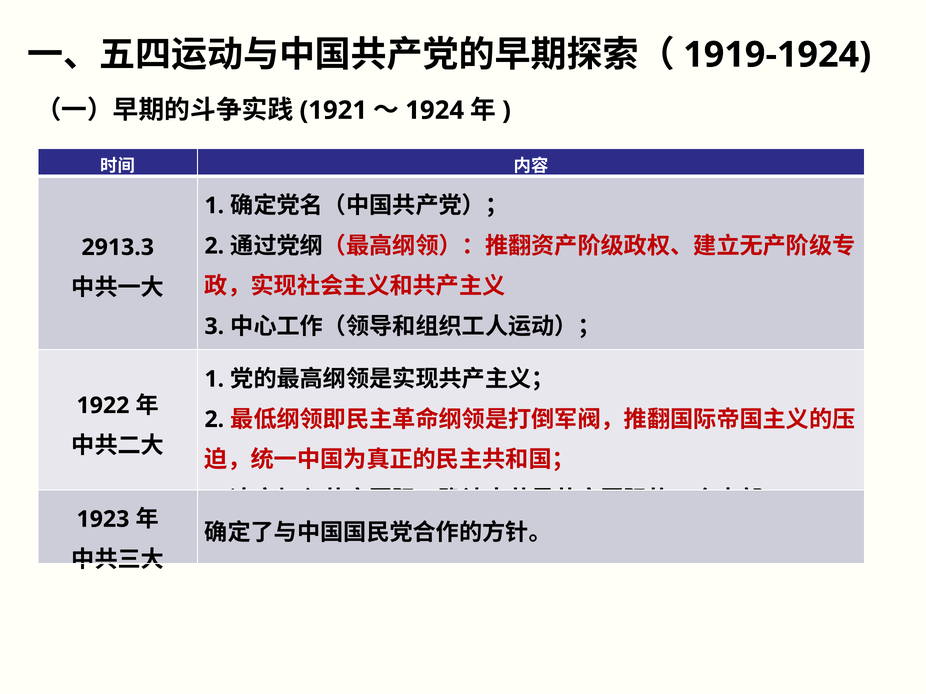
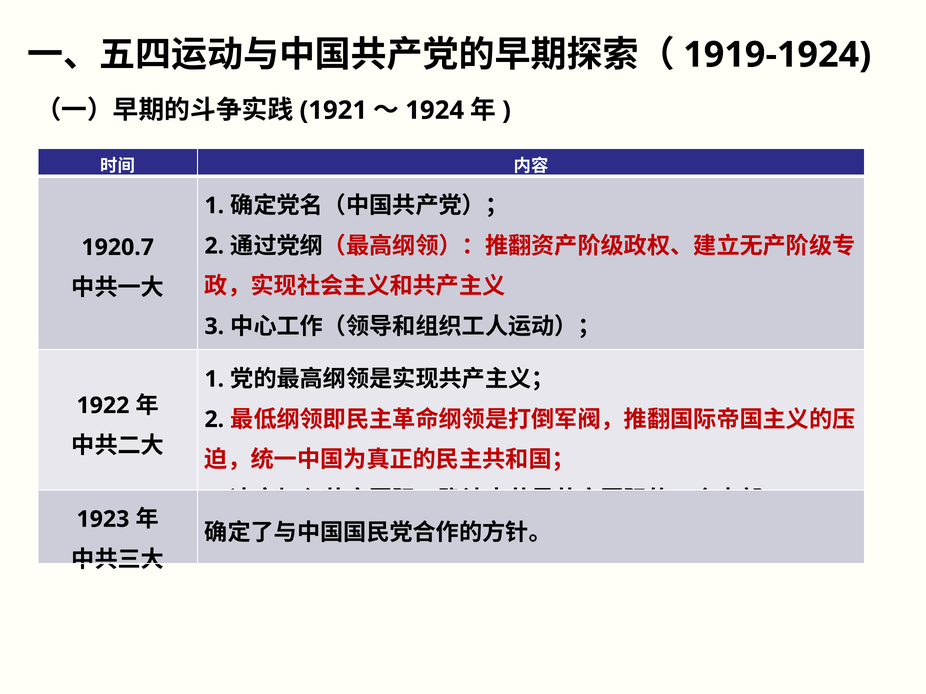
2913.3: 2913.3 -> 1920.7 (118, 247)
